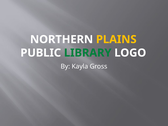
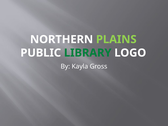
PLAINS colour: yellow -> light green (116, 39)
